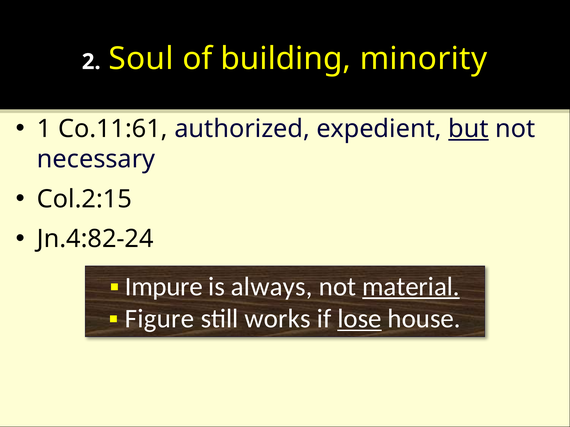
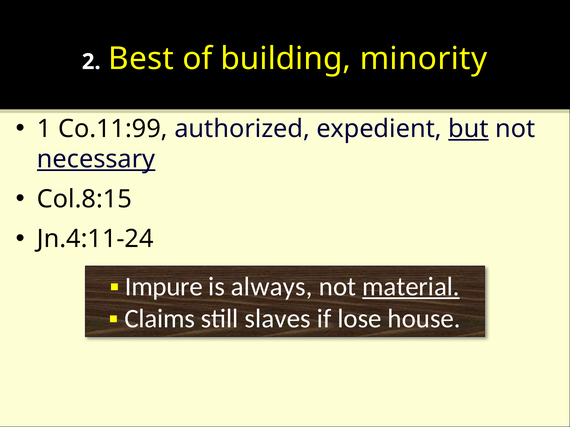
Soul: Soul -> Best (141, 59)
Co.11:61: Co.11:61 -> Co.11:99 (113, 129)
necessary underline: none -> present (96, 159)
Col.2:15: Col.2:15 -> Col.8:15 (84, 199)
Jn.4:82-24: Jn.4:82-24 -> Jn.4:11-24 (95, 239)
Figure: Figure -> Claims (160, 319)
works: works -> slaves (278, 319)
lose underline: present -> none (359, 319)
